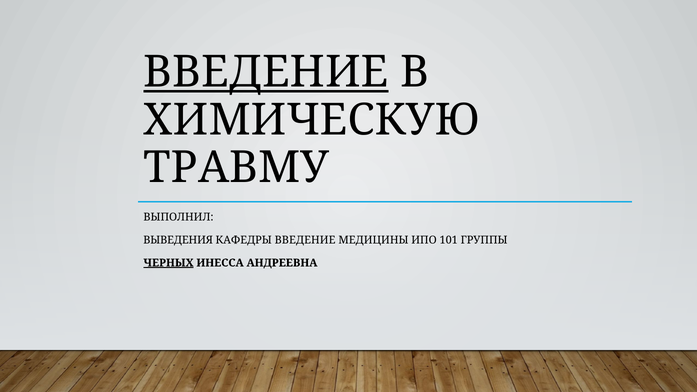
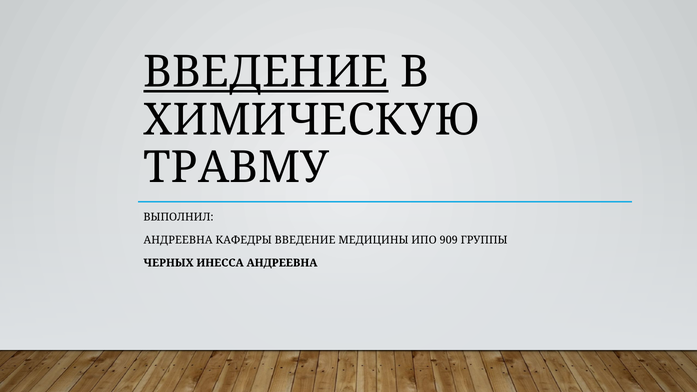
ВЫВЕДЕНИЯ: ВЫВЕДЕНИЯ -> АНДРЕЕВНА (178, 240)
101: 101 -> 909 (449, 240)
ЧЕРНЫХ underline: present -> none (169, 263)
